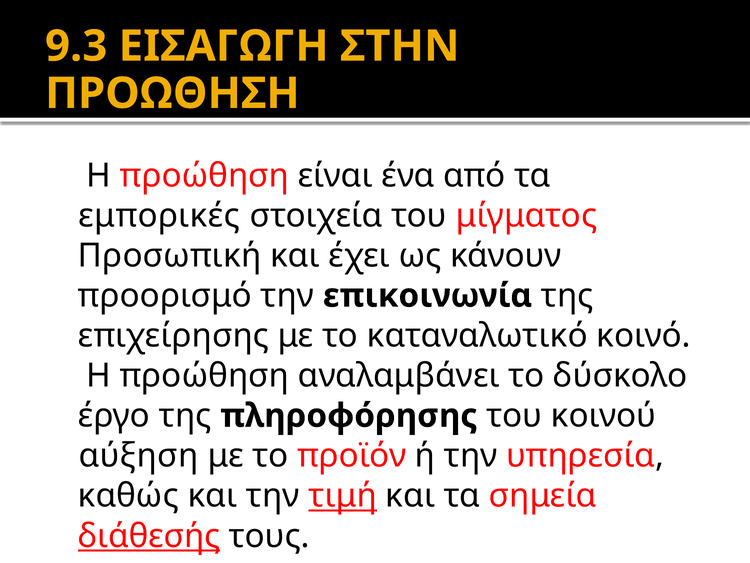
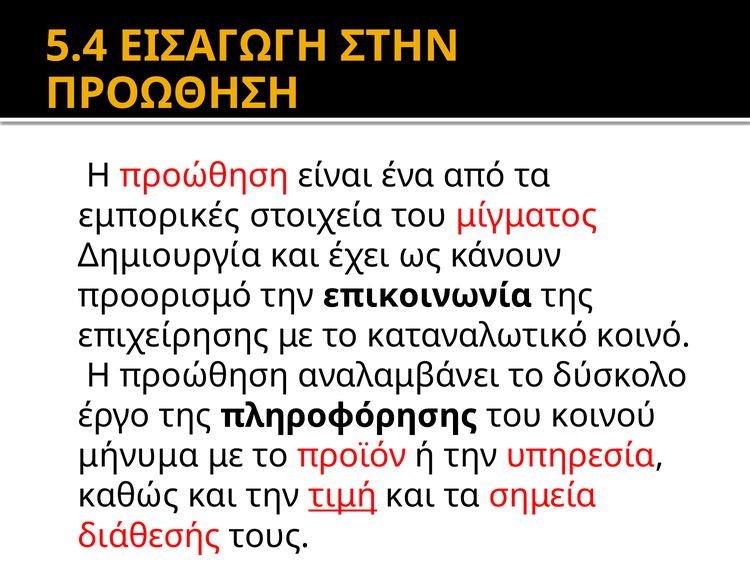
9.3: 9.3 -> 5.4 (76, 46)
Προσωπική: Προσωπική -> Δημιουργία (170, 255)
αύξηση: αύξηση -> μήνυμα (138, 456)
διάθεσής underline: present -> none (149, 536)
